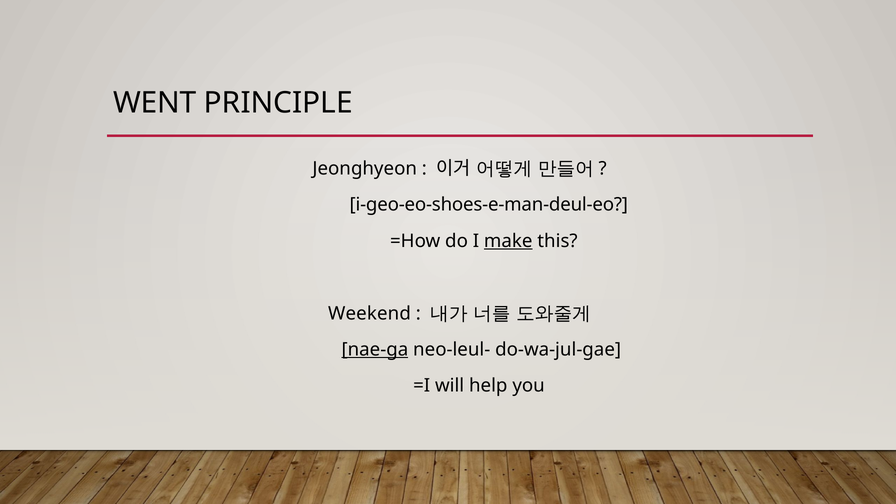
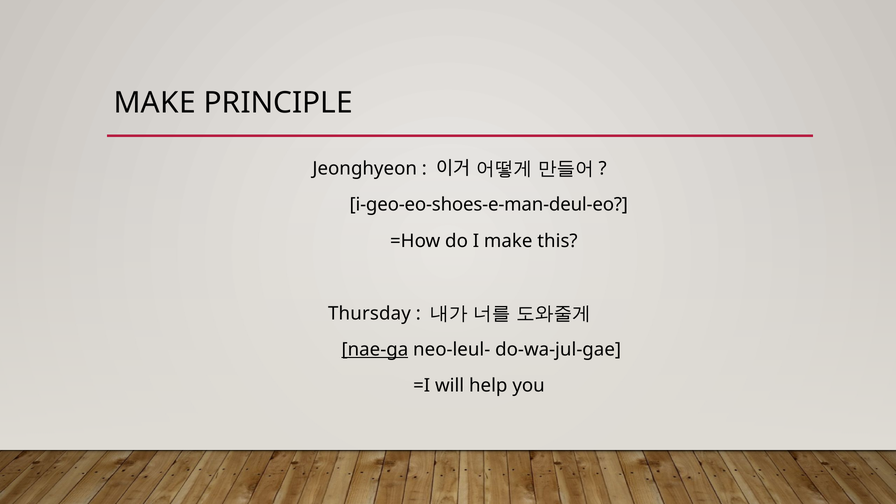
WENT: WENT -> MAKE (155, 103)
make underline: present -> none (508, 241)
Weekend: Weekend -> Thursday (369, 313)
